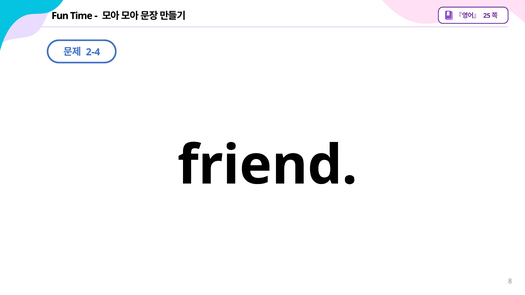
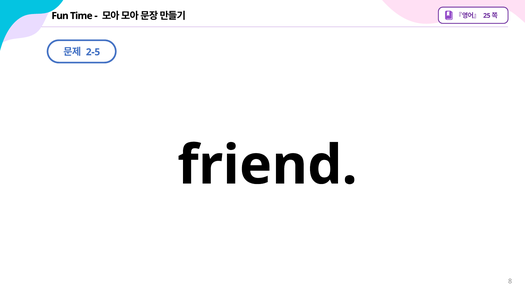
2-4: 2-4 -> 2-5 (93, 52)
